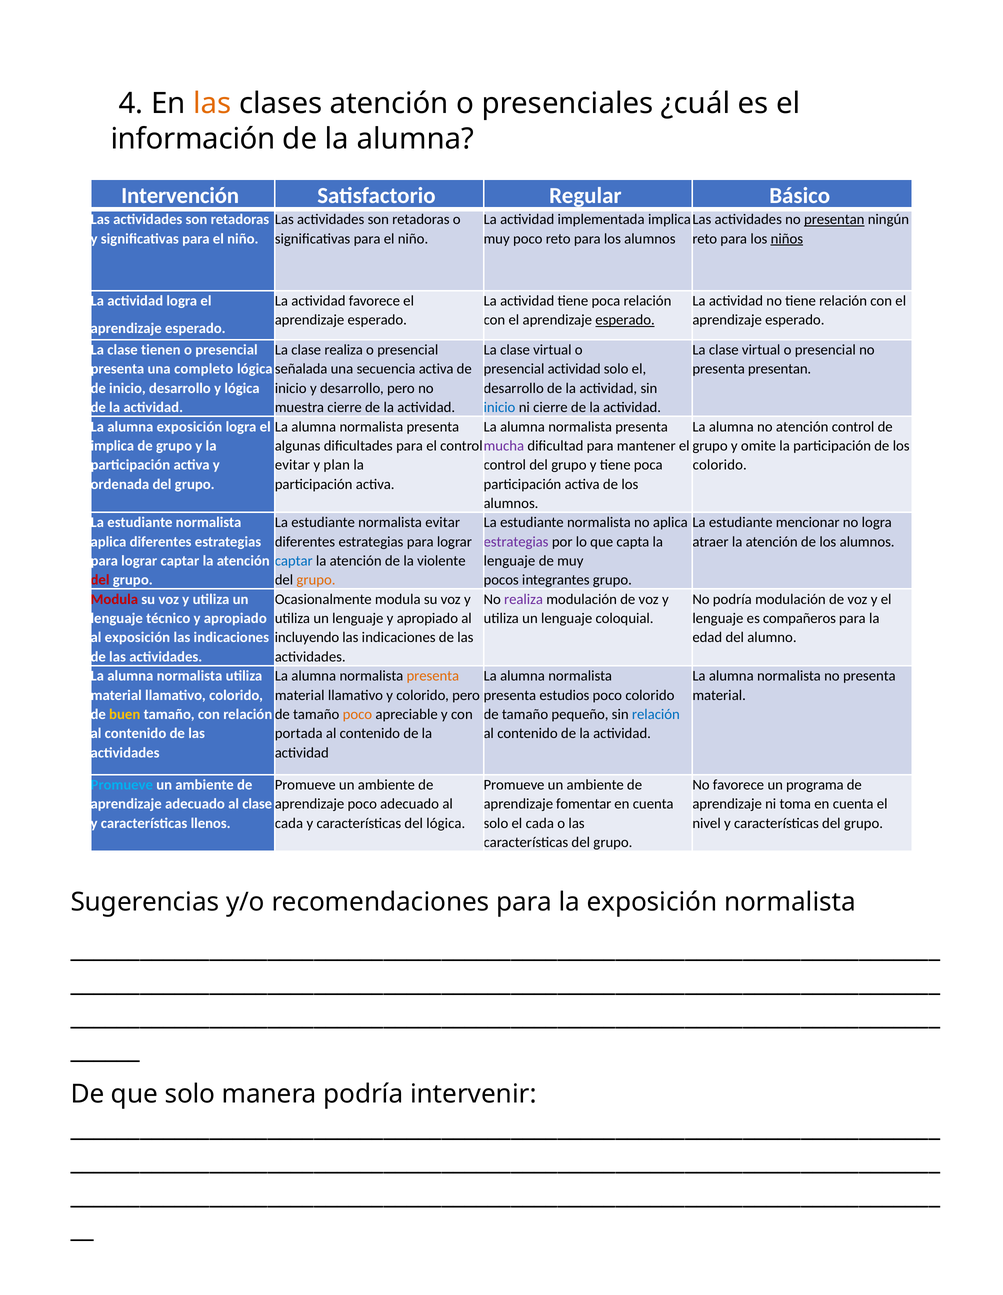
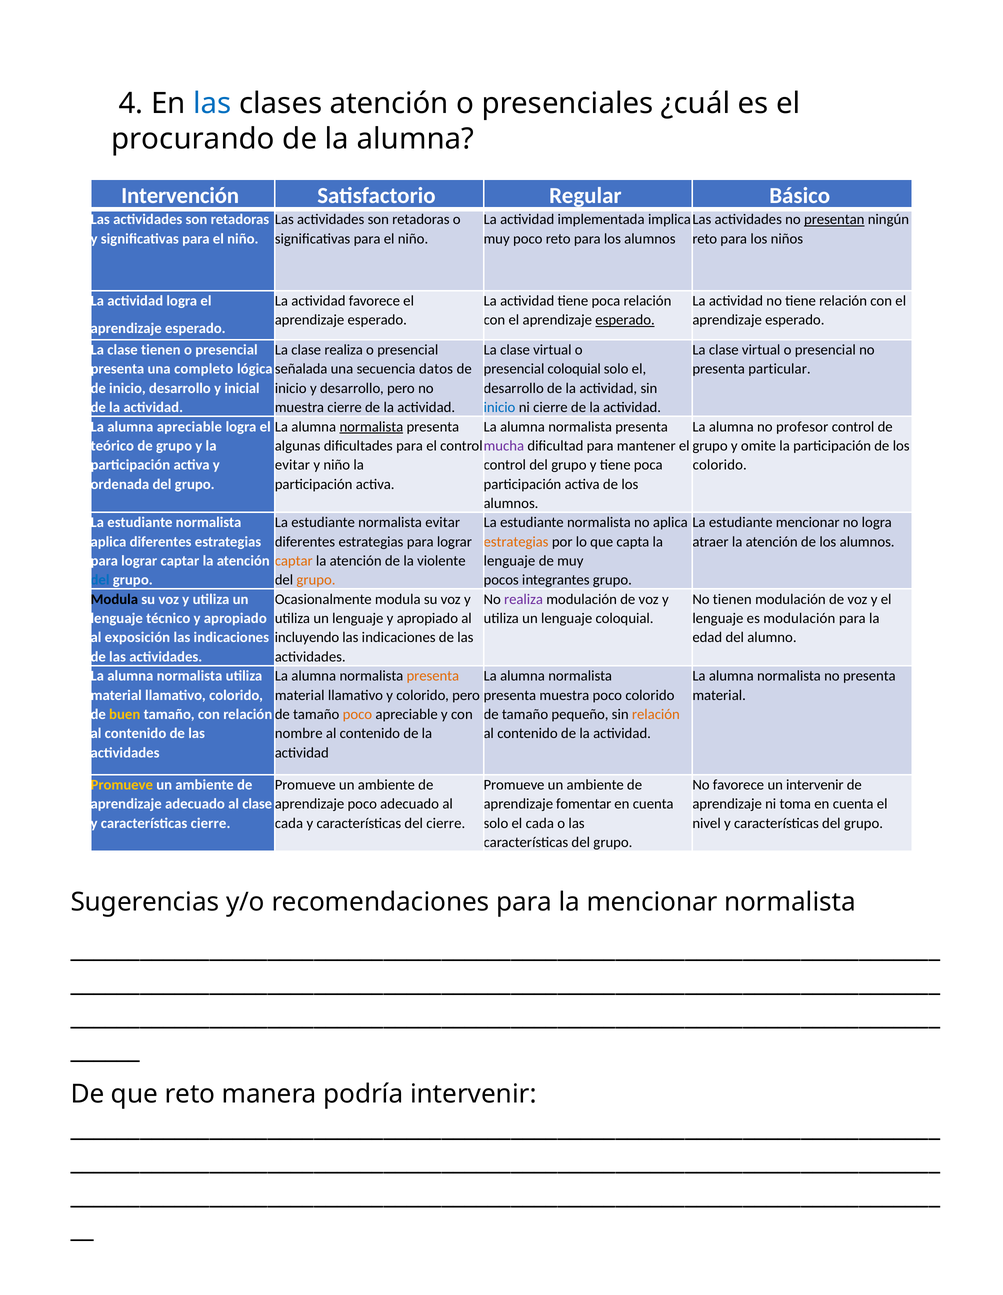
las colour: orange -> blue (212, 104)
información: información -> procurando (193, 139)
niños underline: present -> none (787, 239)
secuencia activa: activa -> datos (436, 369)
presencial actividad: actividad -> coloquial (574, 369)
presenta presentan: presentan -> particular (779, 369)
y lógica: lógica -> inicial (242, 388)
alumna exposición: exposición -> apreciable (189, 427)
normalista underline: none -> present (371, 427)
no atención: atención -> profesor (802, 427)
implica: implica -> teórico (112, 446)
y plan: plan -> niño (337, 465)
estrategias colour: purple -> orange (516, 542)
captar colour: blue -> orange (294, 561)
del colour: red -> blue (100, 580)
Modula colour: red -> black (114, 600)
No podría: podría -> tienen (732, 600)
es compañeros: compañeros -> modulación (799, 619)
presenta estudios: estudios -> muestra (564, 695)
relación colour: blue -> orange (656, 715)
portada: portada -> nombre (299, 734)
Promueve colour: light blue -> yellow (122, 785)
un programa: programa -> intervenir (815, 785)
características llenos: llenos -> cierre (211, 824)
del lógica: lógica -> cierre (446, 824)
la exposición: exposición -> mencionar (652, 903)
que solo: solo -> reto (190, 1095)
